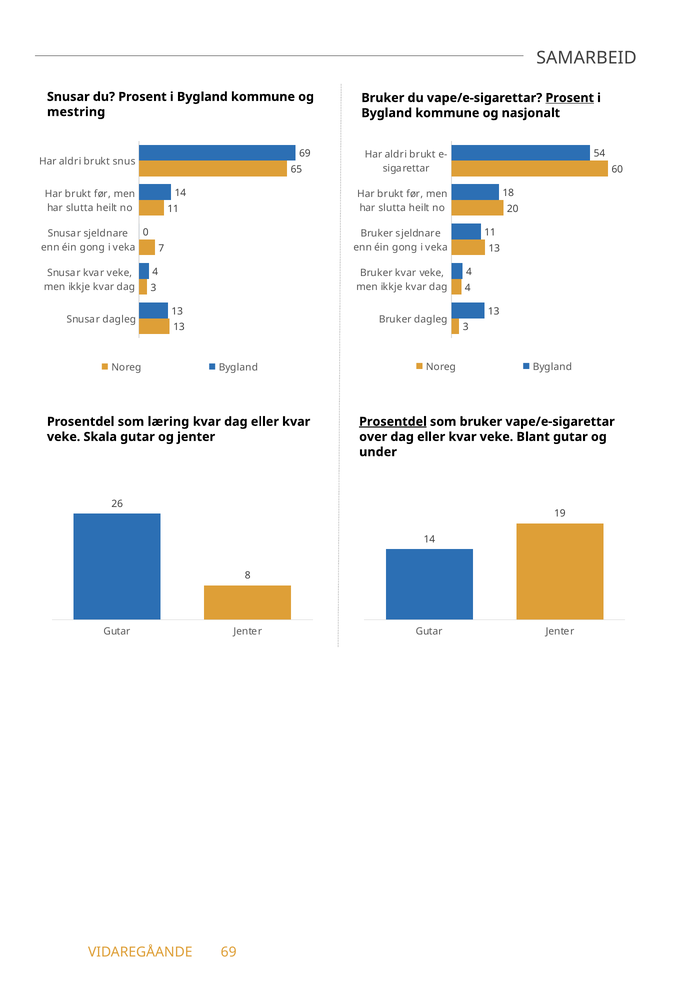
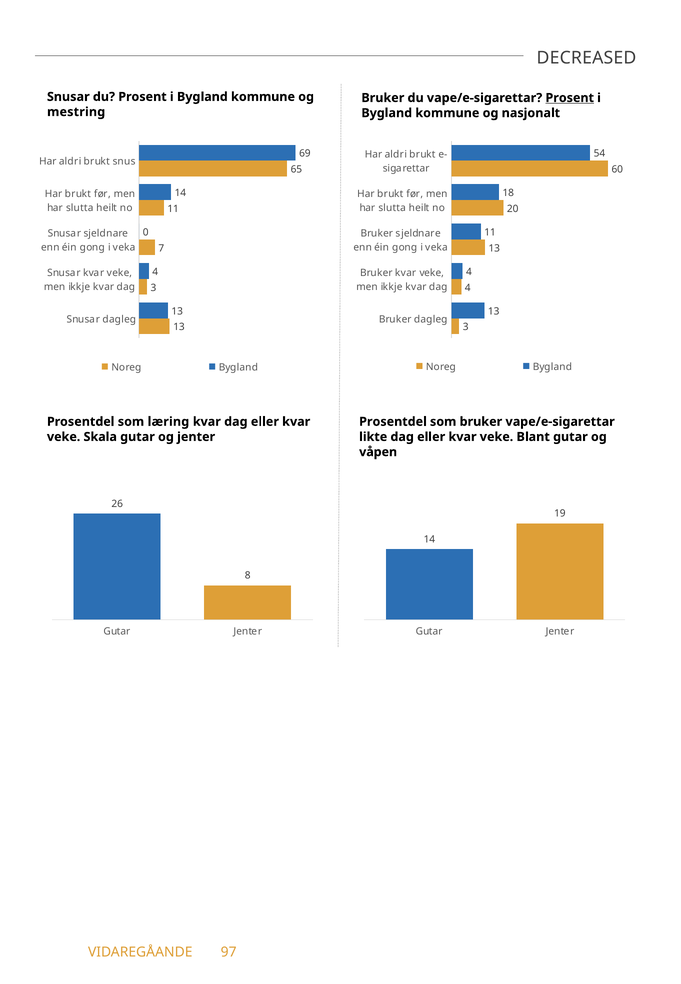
SAMARBEID: SAMARBEID -> DECREASED (586, 58)
Prosentdel underline: present -> none (393, 422)
over: over -> likte (373, 437)
under: under -> våpen (378, 452)
VIDAREGÅANDE 69: 69 -> 97 (229, 952)
